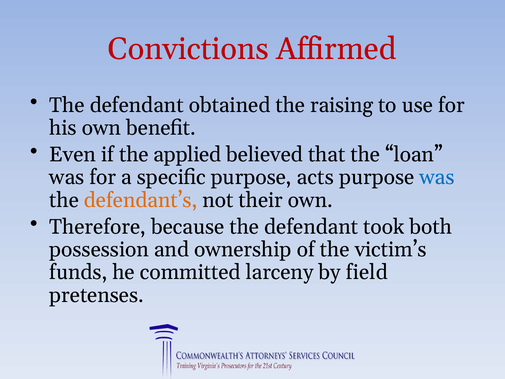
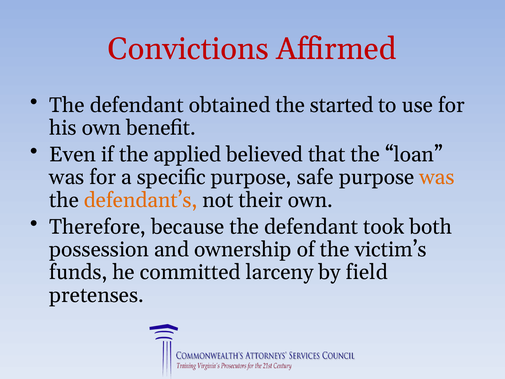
raising: raising -> started (342, 105)
acts: acts -> safe (315, 177)
was colour: blue -> orange (437, 177)
